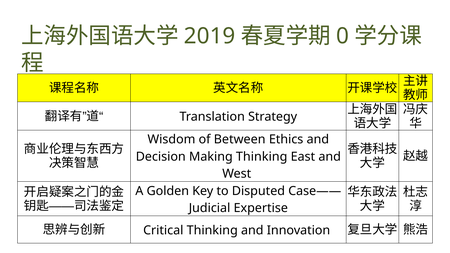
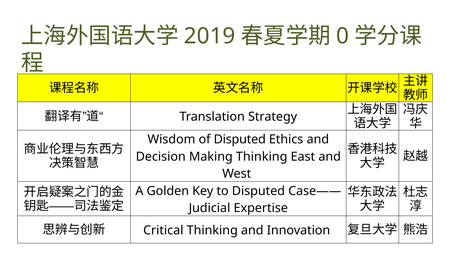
of Between: Between -> Disputed (240, 140)
